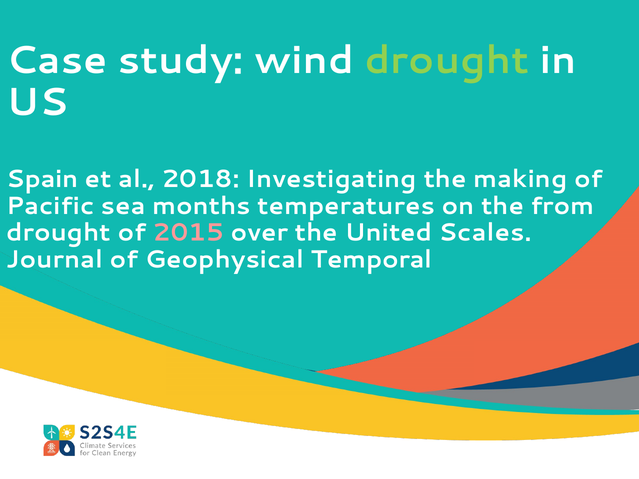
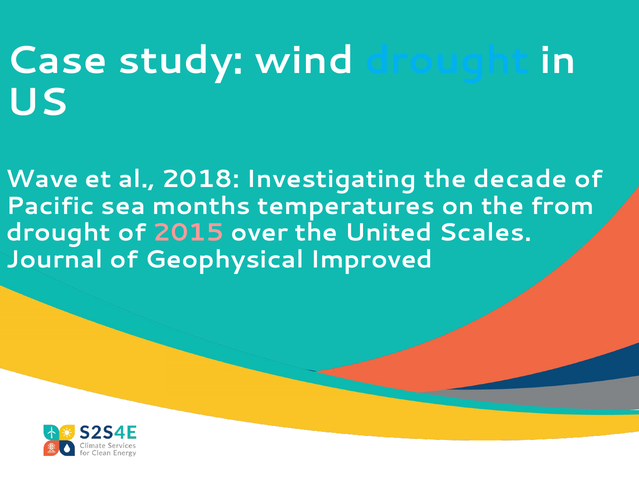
drought colour: light green -> light blue (447, 60)
Spain: Spain -> Wave (42, 179)
making: making -> decade (520, 179)
Temporal: Temporal -> Improved (372, 260)
